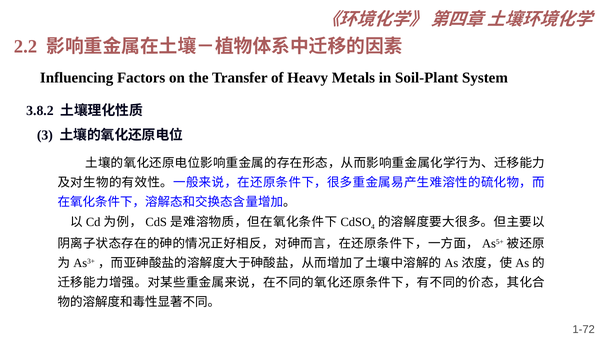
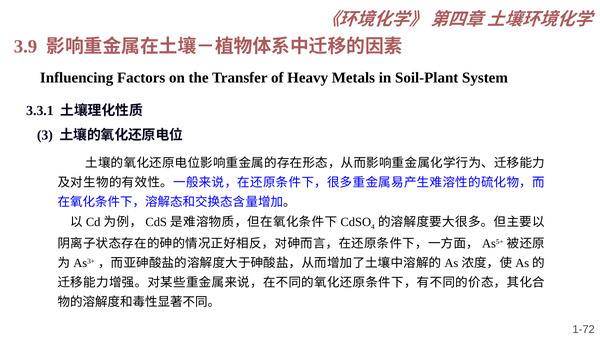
2.2: 2.2 -> 3.9 (26, 46)
3.8.2: 3.8.2 -> 3.3.1 (40, 110)
